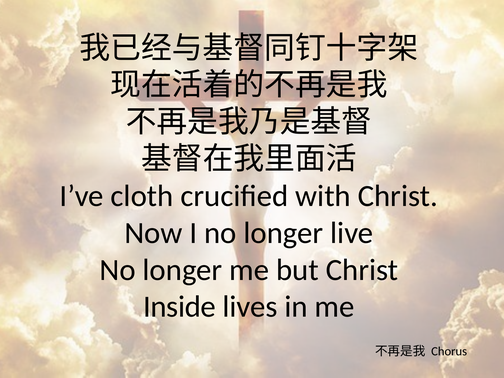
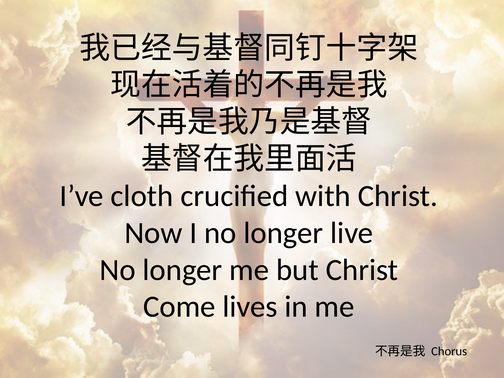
Inside: Inside -> Come (179, 307)
